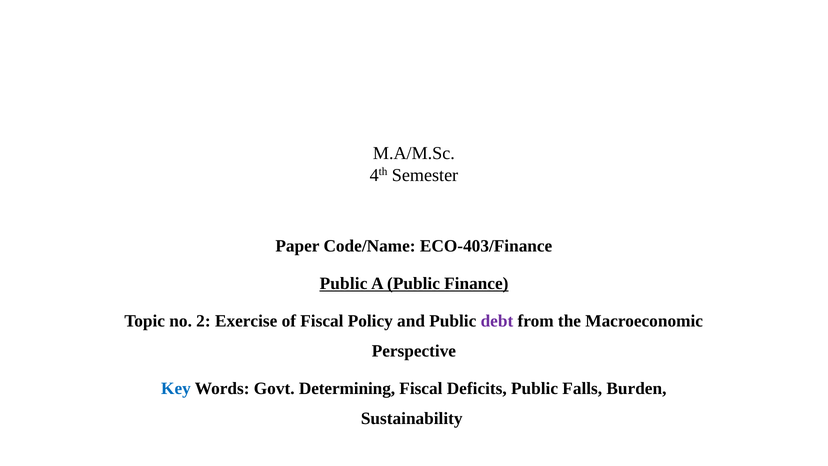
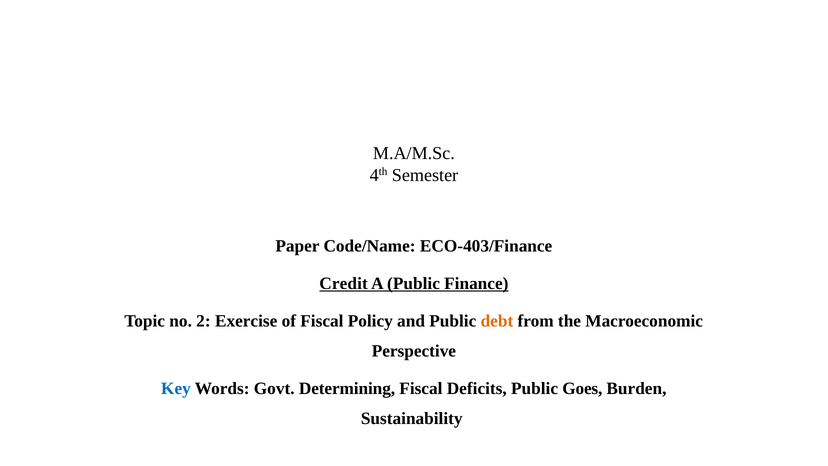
Public: Public -> Credit (344, 283)
debt colour: purple -> orange (497, 321)
Falls: Falls -> Goes (582, 388)
